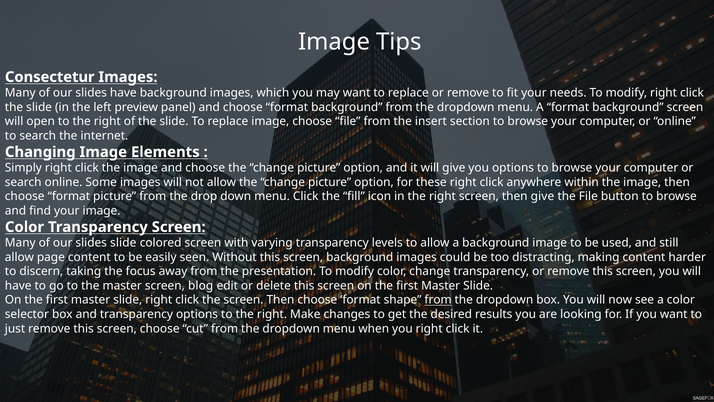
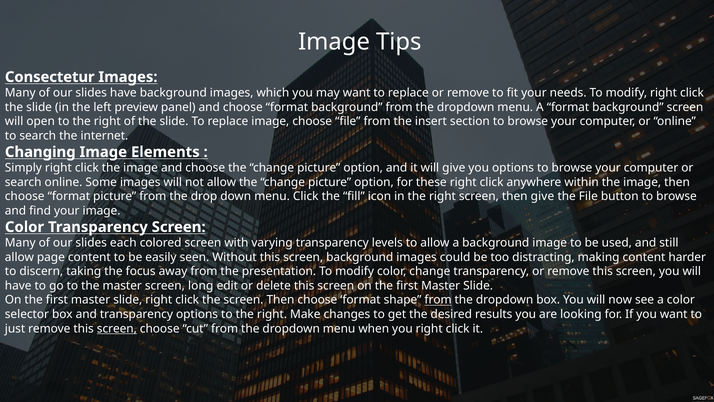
slides slide: slide -> each (123, 243)
blog: blog -> long (201, 285)
screen underline: none -> present (117, 328)
